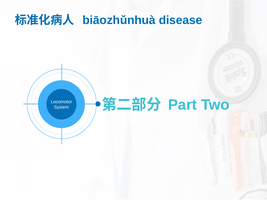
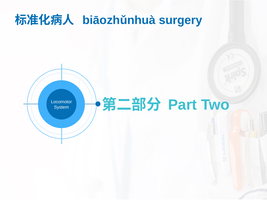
disease: disease -> surgery (181, 20)
